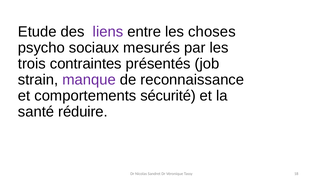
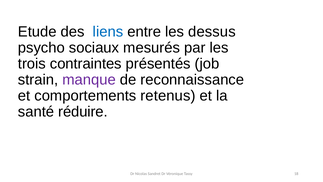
liens colour: purple -> blue (108, 32)
choses: choses -> dessus (212, 32)
sécurité: sécurité -> retenus (168, 96)
